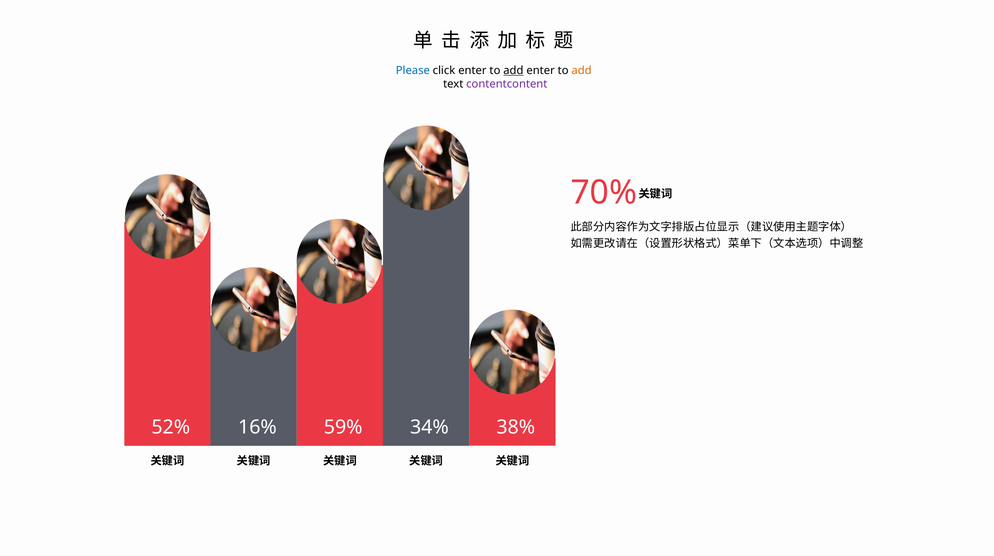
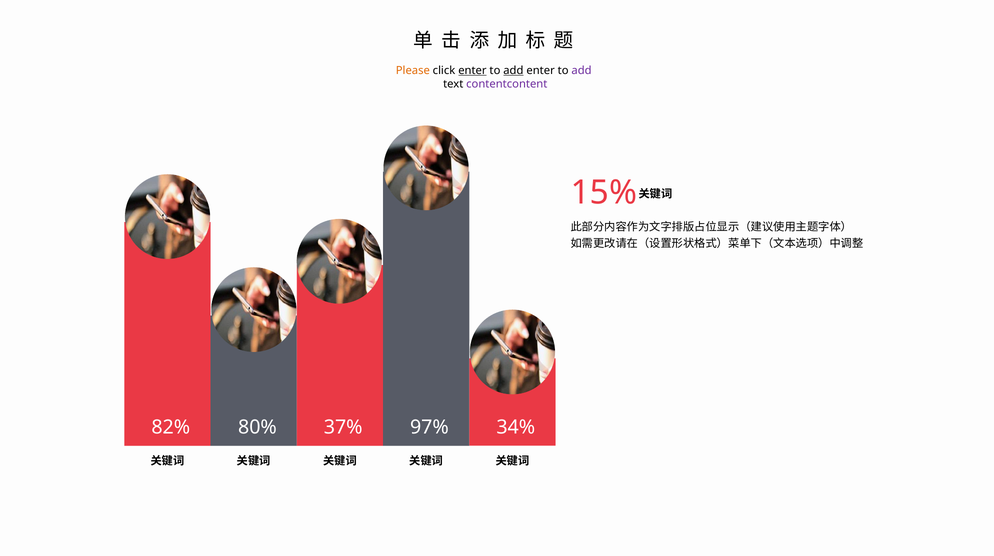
Please colour: blue -> orange (413, 70)
enter underline: none -> present (472, 70)
add colour: orange -> purple (582, 70)
70%: 70% -> 15% (604, 193)
38%: 38% -> 34% (516, 428)
52%: 52% -> 82% (171, 428)
16%: 16% -> 80% (257, 428)
59%: 59% -> 37% (343, 428)
34%: 34% -> 97% (429, 428)
